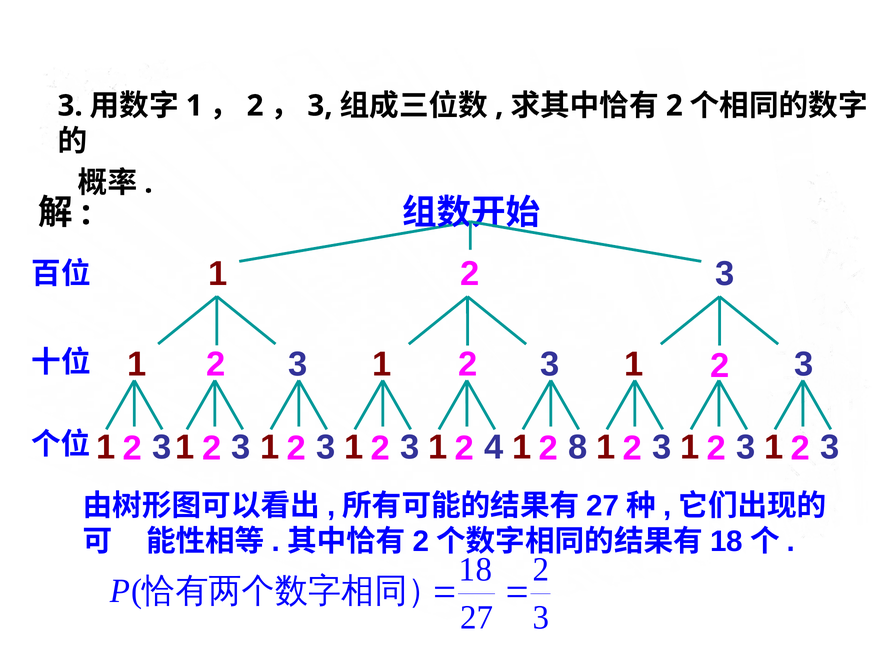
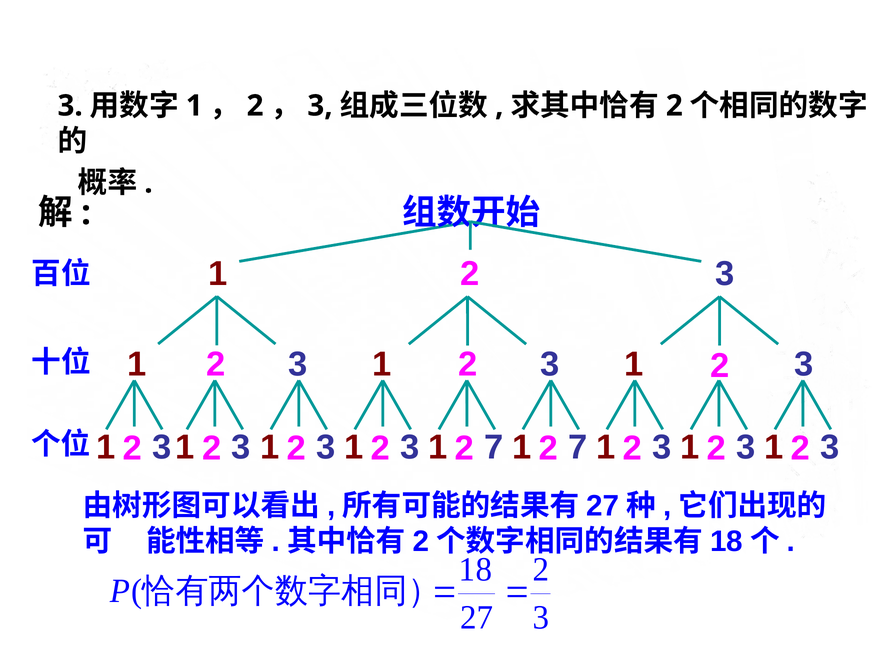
4: 4 -> 7 (494, 447)
8: 8 -> 7 (578, 447)
